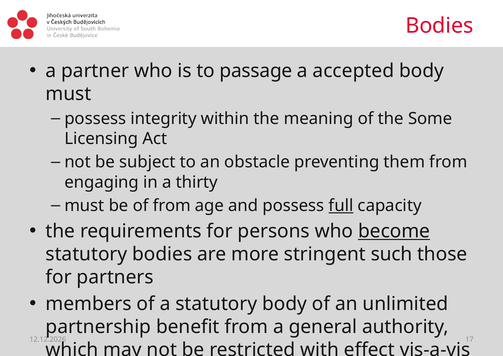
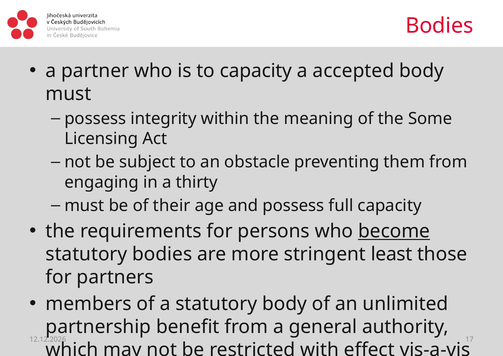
to passage: passage -> capacity (256, 71)
of from: from -> their (172, 206)
full underline: present -> none (341, 206)
such: such -> least (392, 254)
